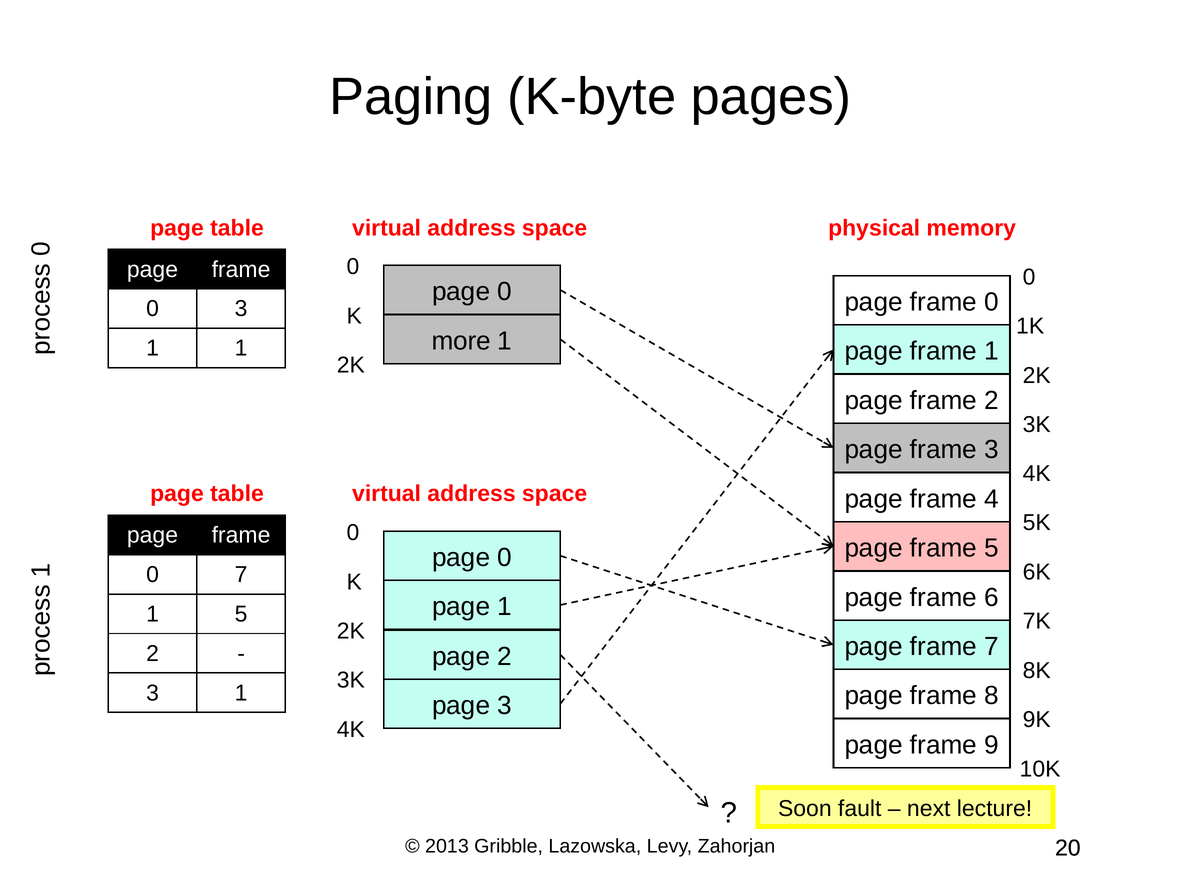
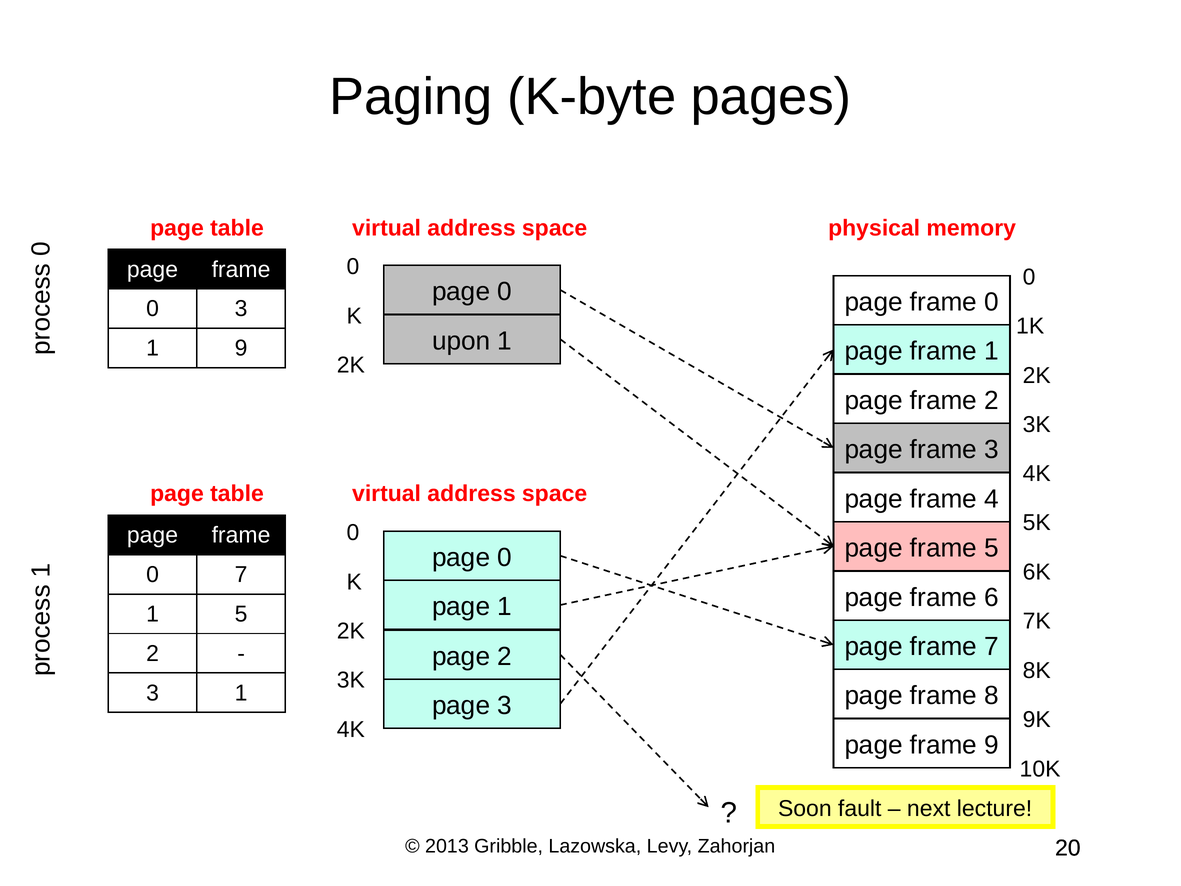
more: more -> upon (461, 341)
1 1: 1 -> 9 (241, 348)
